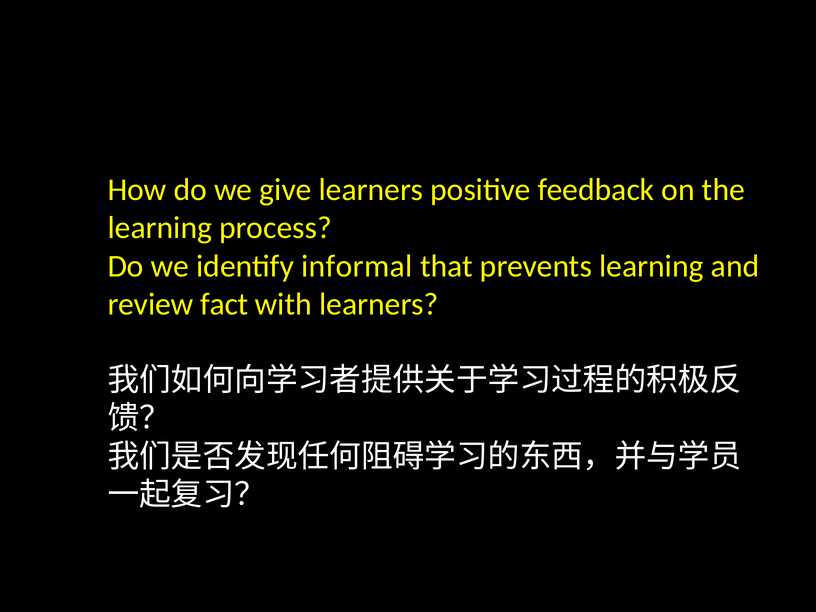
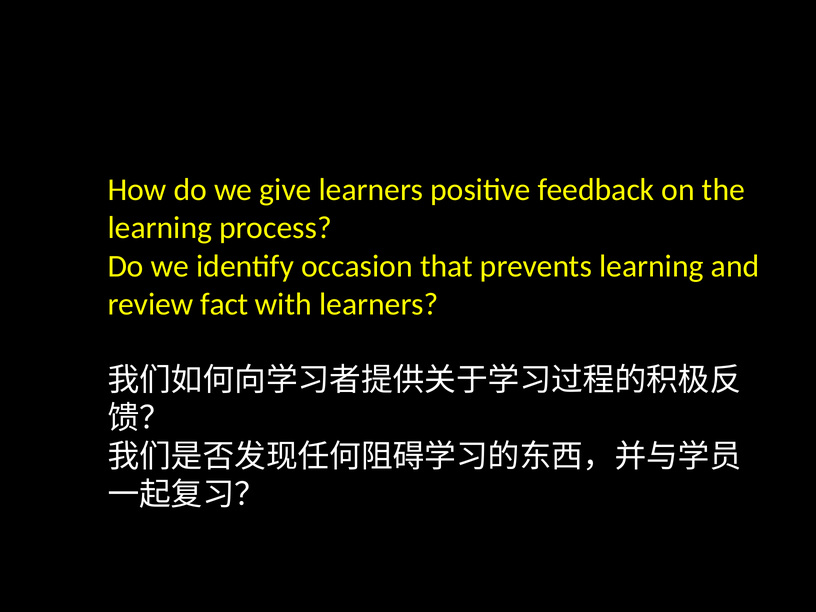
informal: informal -> occasion (357, 266)
